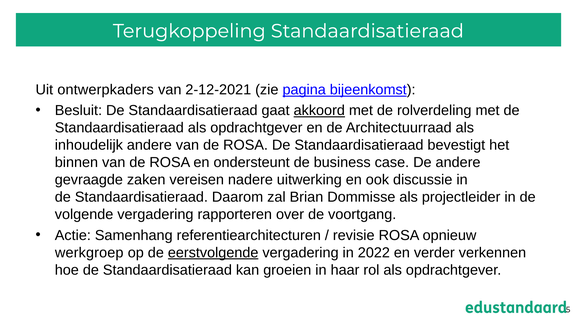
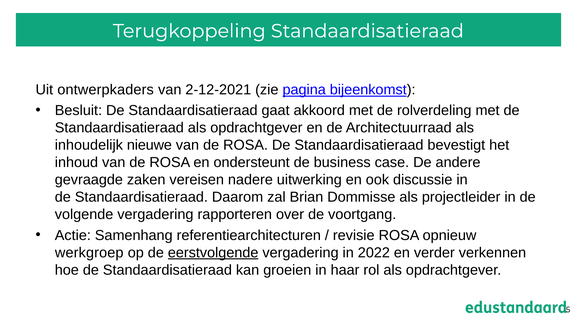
akkoord underline: present -> none (319, 110)
inhoudelijk andere: andere -> nieuwe (149, 145)
binnen: binnen -> inhoud (76, 162)
